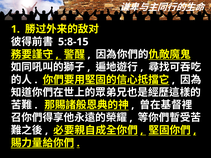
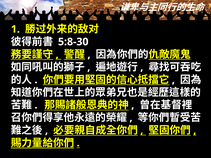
5:8-15: 5:8-15 -> 5:8-30 (73, 42)
